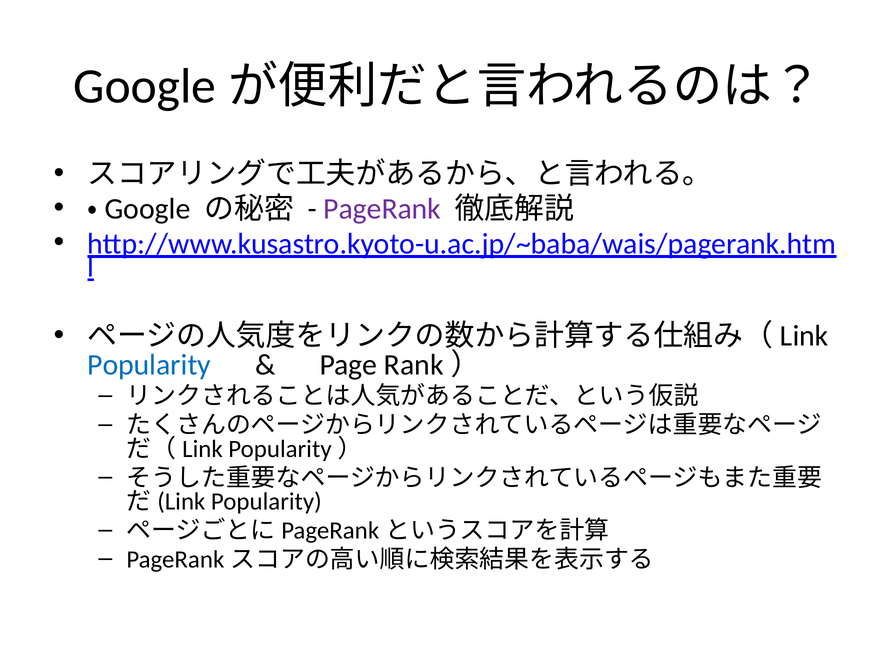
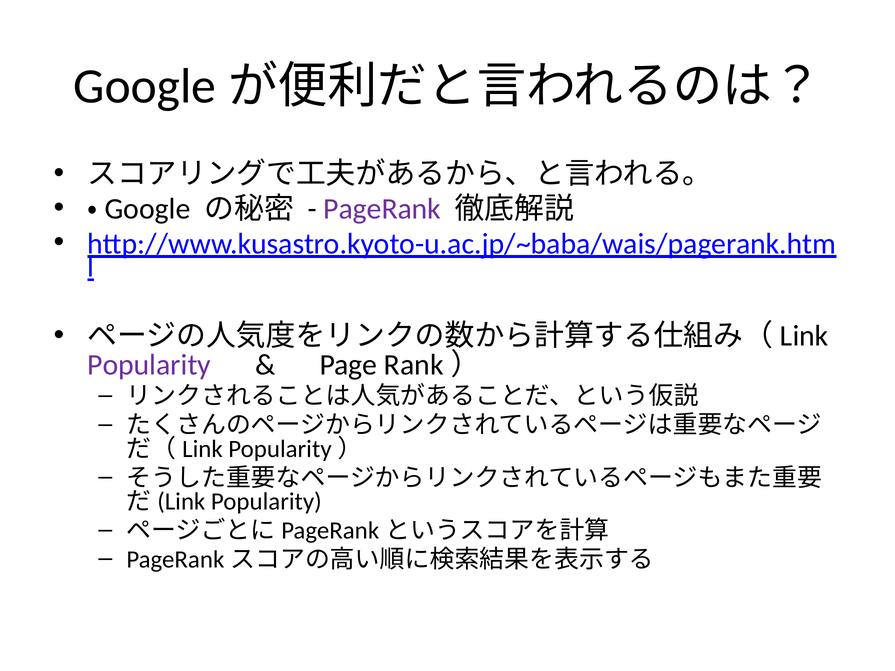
Popularity colour: blue -> purple (149, 365)
